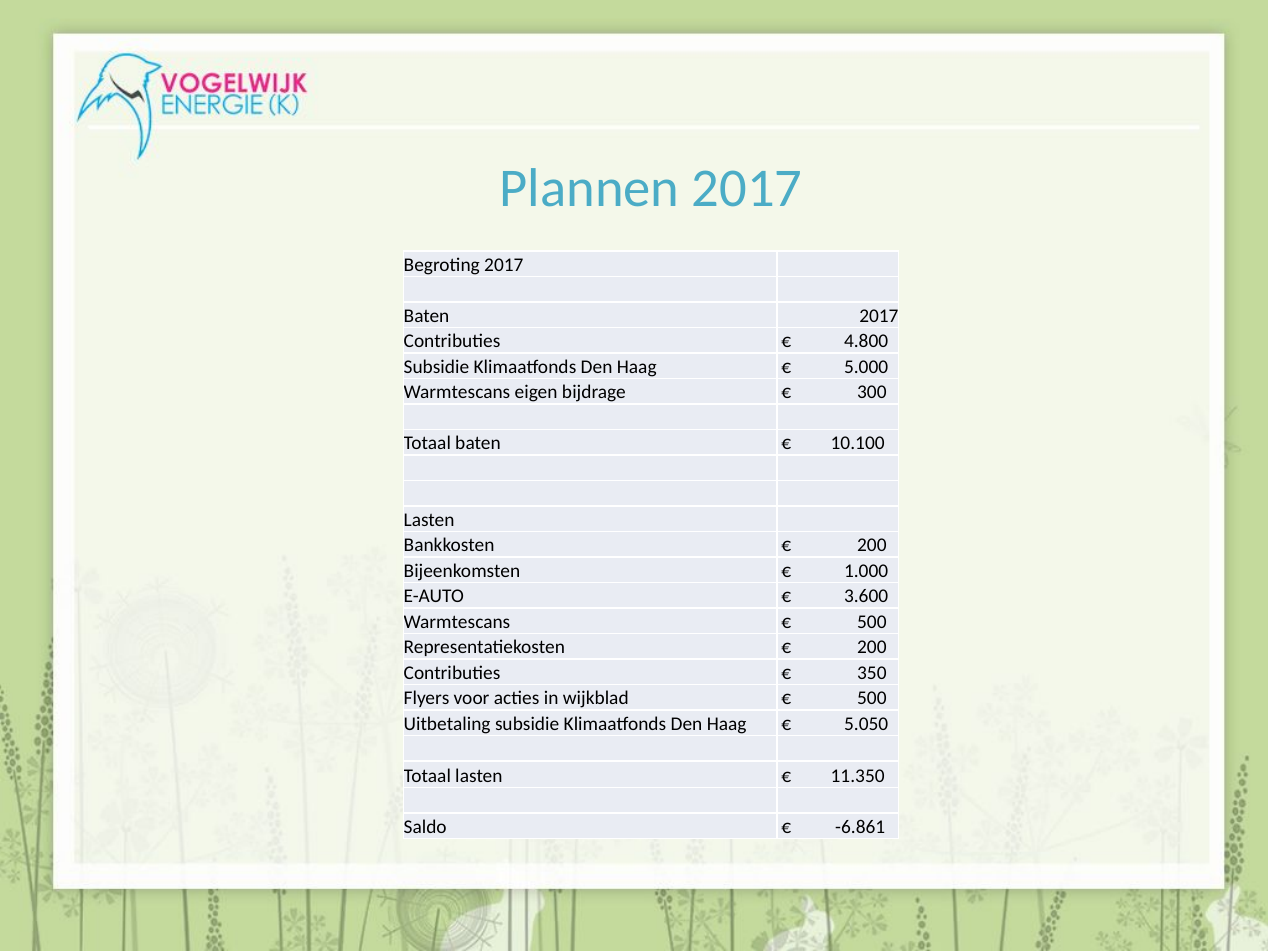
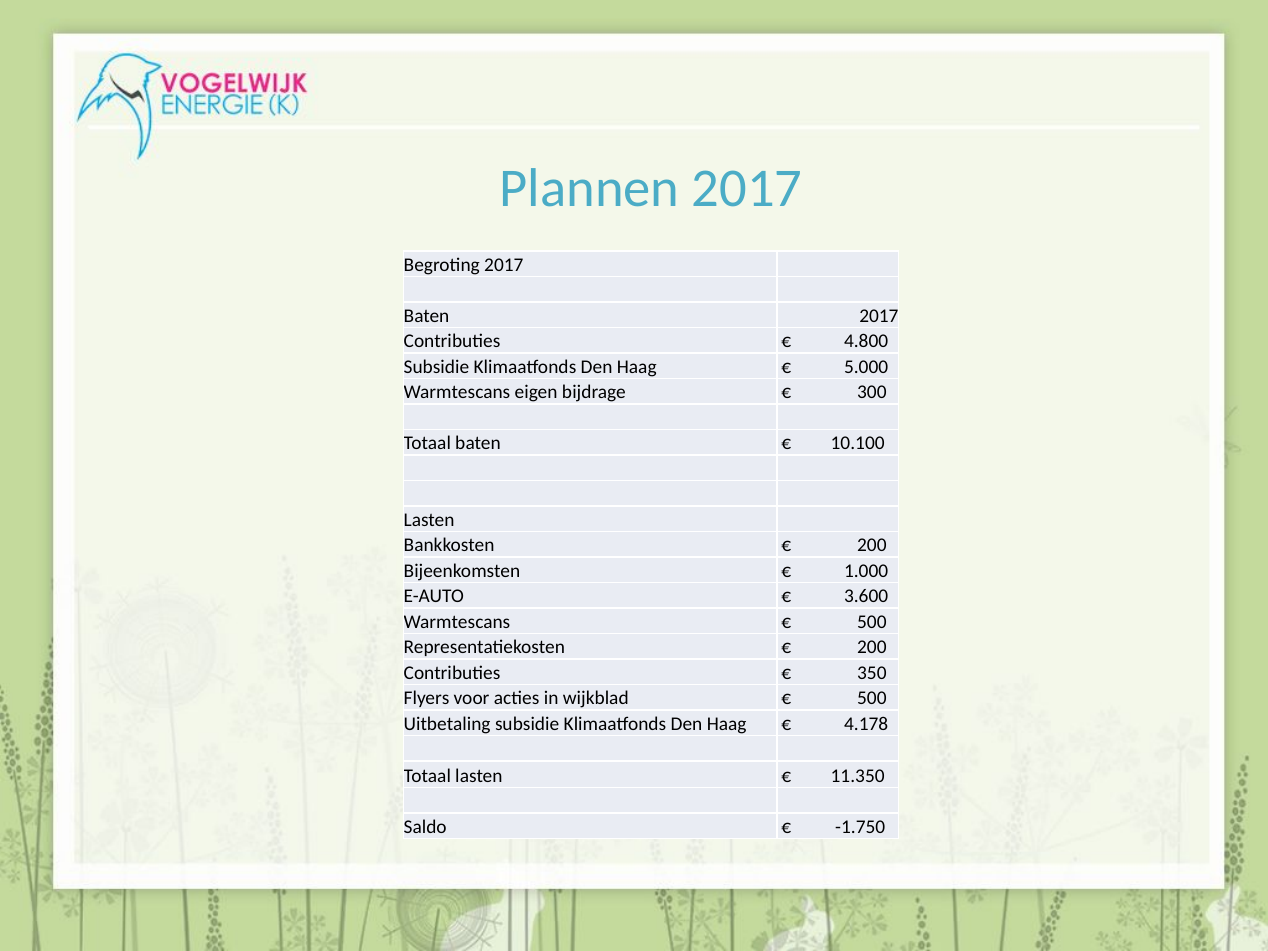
5.050: 5.050 -> 4.178 (866, 724)
-6.861: -6.861 -> -1.750 (860, 827)
